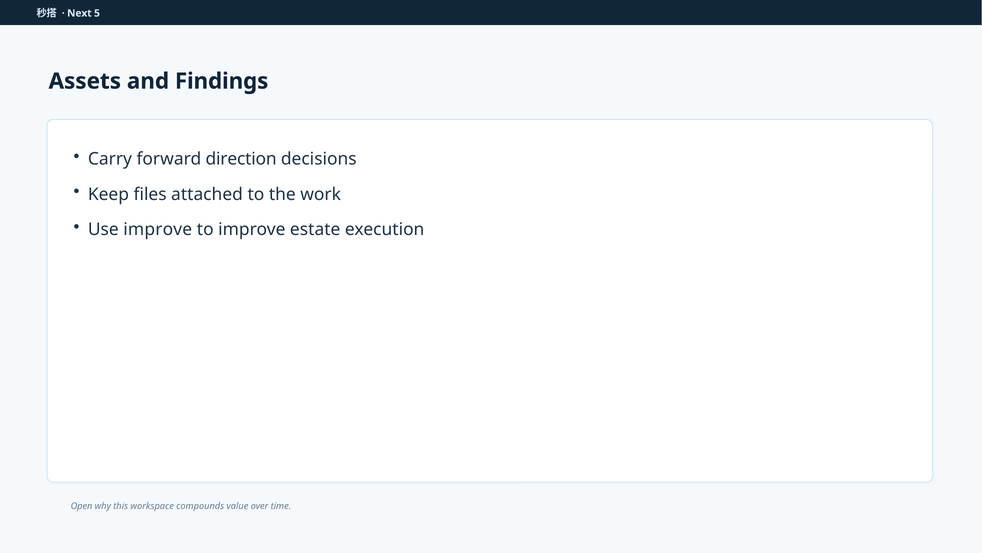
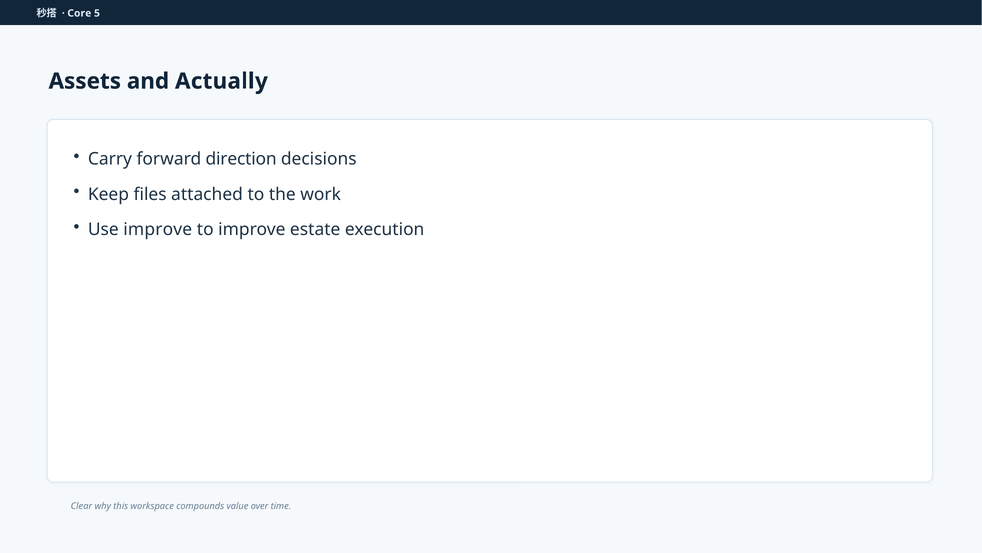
Next: Next -> Core (79, 13)
Findings: Findings -> Actually (221, 81)
Open: Open -> Clear (81, 506)
